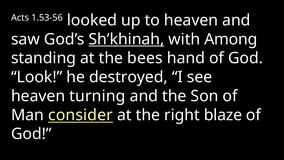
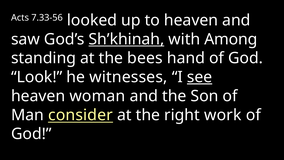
1.53-56: 1.53-56 -> 7.33-56 (47, 18)
destroyed: destroyed -> witnesses (128, 77)
see underline: none -> present (200, 77)
turning: turning -> woman (97, 96)
blaze: blaze -> work (223, 115)
